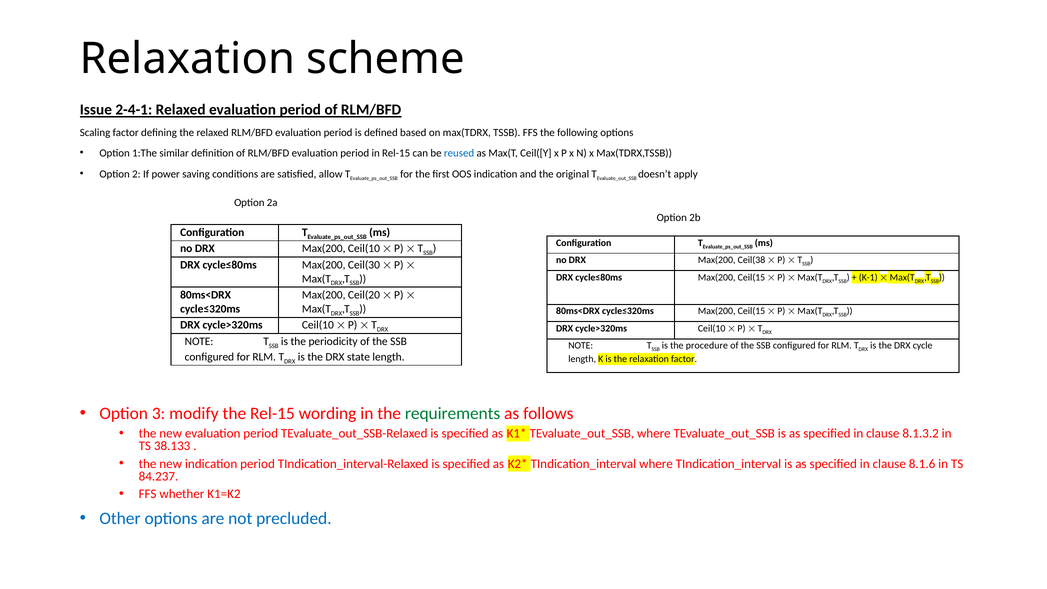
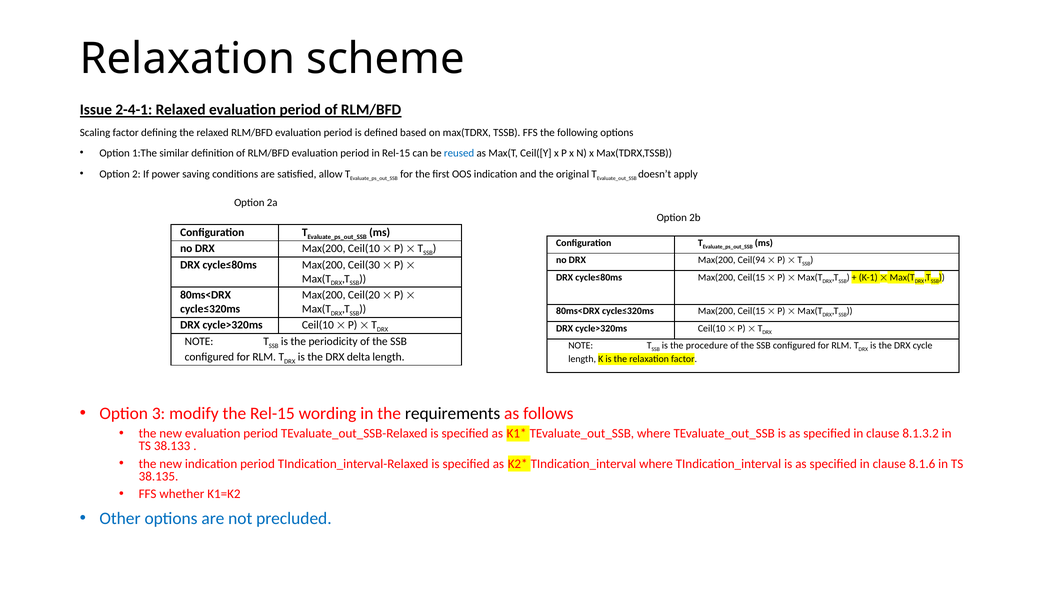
Ceil(38: Ceil(38 -> Ceil(94 (751, 260)
state: state -> delta (359, 357)
requirements colour: green -> black (453, 414)
84.237: 84.237 -> 38.135 (159, 476)
